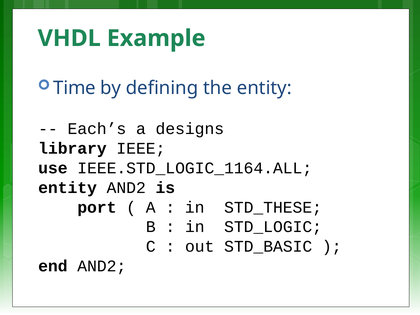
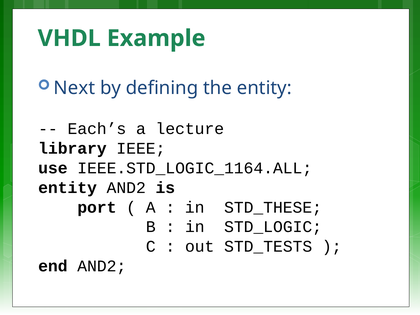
Time: Time -> Next (74, 88)
designs: designs -> lecture (190, 129)
STD_BASIC: STD_BASIC -> STD_TESTS (268, 247)
